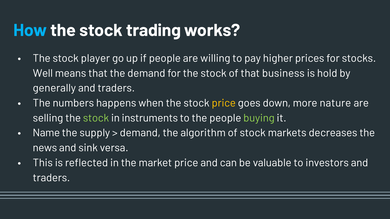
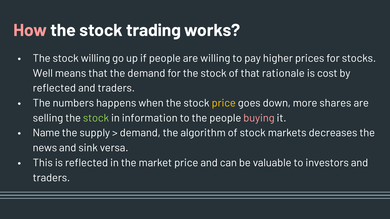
How colour: light blue -> pink (30, 31)
stock player: player -> willing (96, 58)
business: business -> rationale (283, 73)
hold: hold -> cost (327, 73)
generally: generally -> reflected (54, 88)
nature: nature -> shares (335, 103)
instruments: instruments -> information (150, 118)
buying colour: light green -> pink (259, 118)
